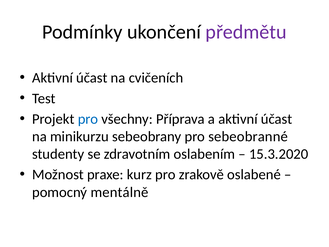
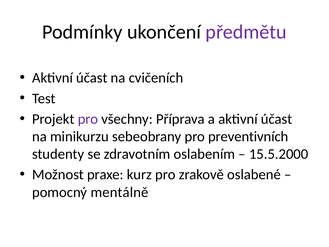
pro colour: blue -> purple (88, 119)
sebeobranné: sebeobranné -> preventivních (248, 136)
15.3.2020: 15.3.2020 -> 15.5.2000 (279, 154)
